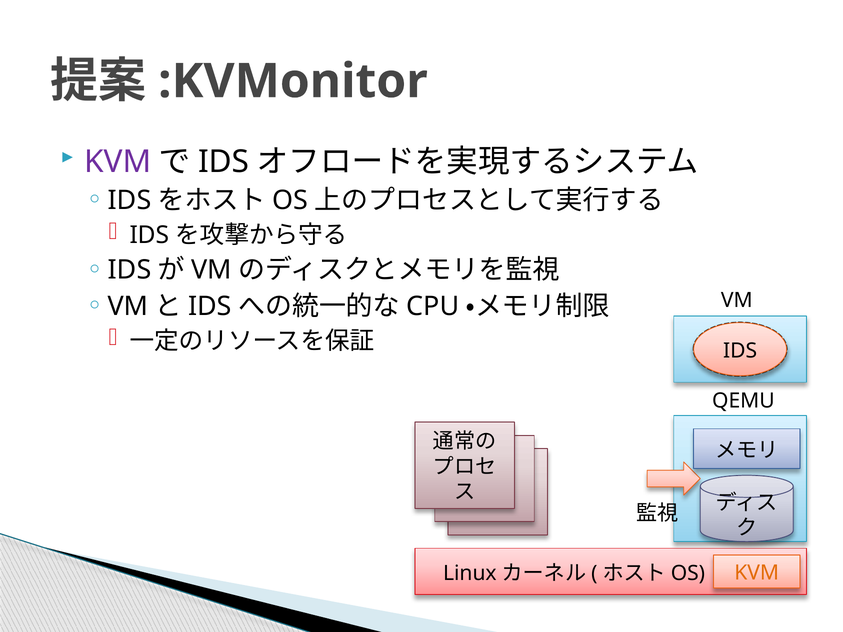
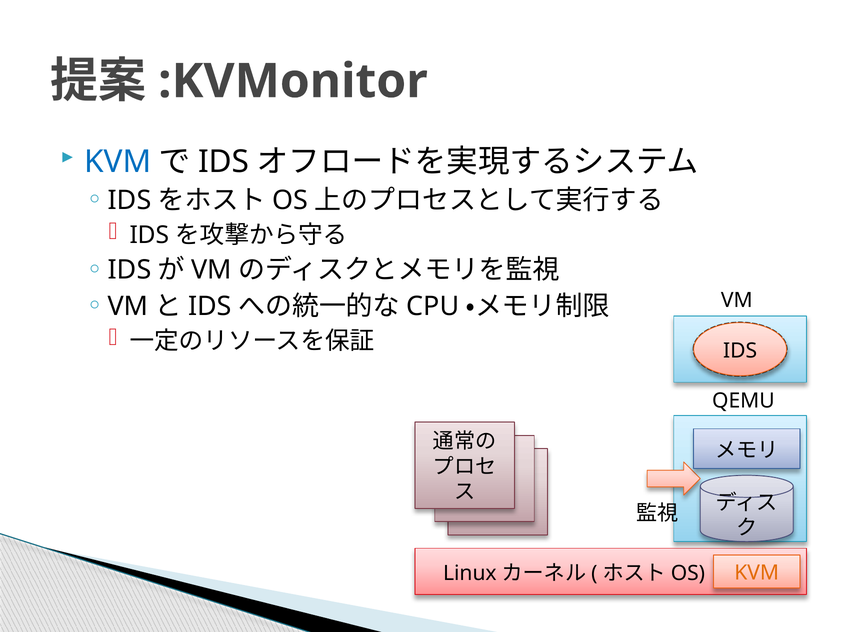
KVM colour: purple -> blue (118, 162)
